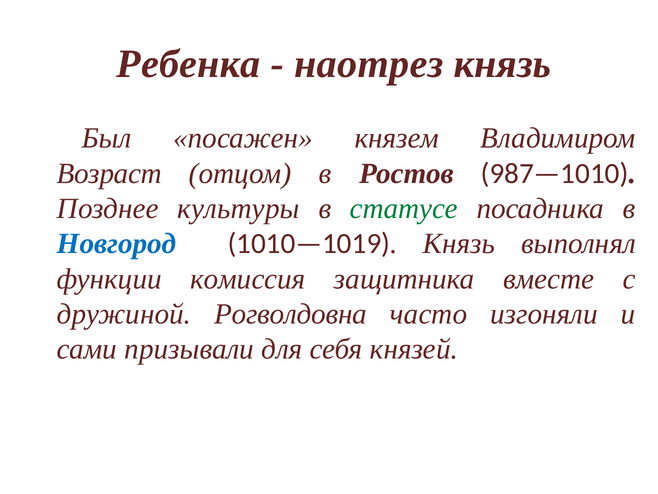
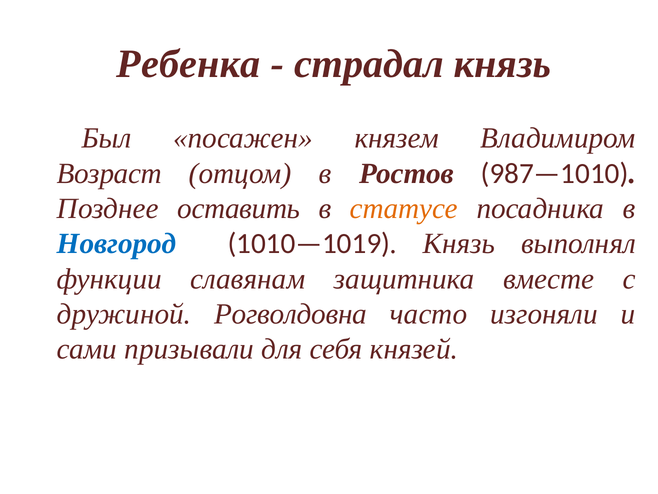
наотрез: наотрез -> страдал (369, 64)
культуры: культуры -> оставить (239, 208)
статусе colour: green -> orange (404, 208)
комиссия: комиссия -> славянам (248, 279)
